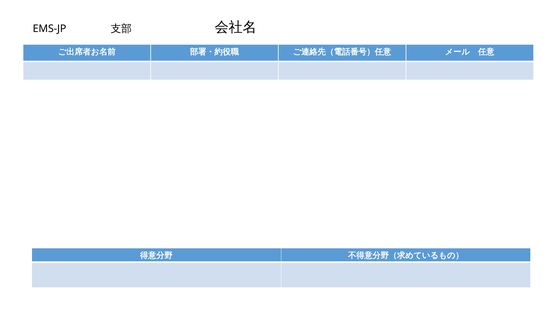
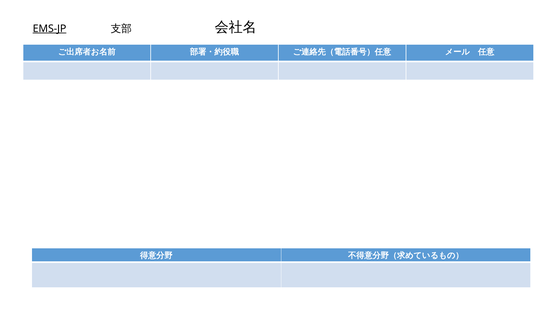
EMS-JP underline: none -> present (50, 29)
